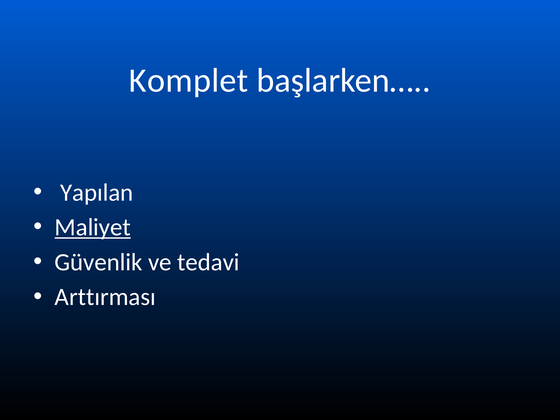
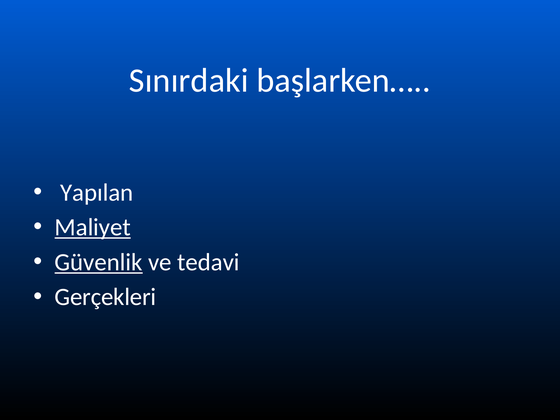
Komplet: Komplet -> Sınırdaki (189, 80)
Güvenlik underline: none -> present (99, 262)
Arttırması: Arttırması -> Gerçekleri (105, 297)
